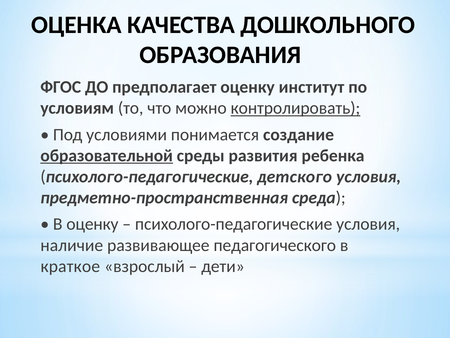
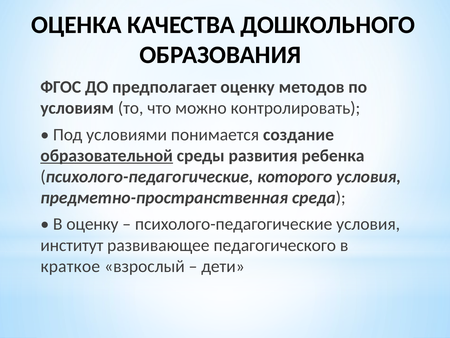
институт: институт -> методов (312, 87)
контролировать underline: present -> none (295, 108)
детского: детского -> которого (295, 176)
наличие: наличие -> институт (72, 245)
